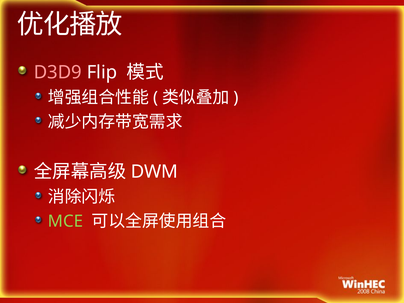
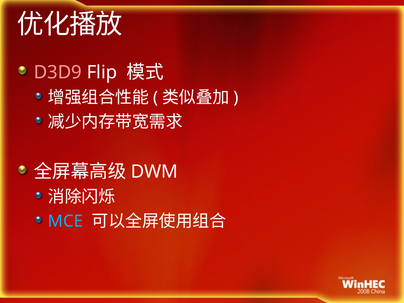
MCE colour: light green -> light blue (66, 221)
